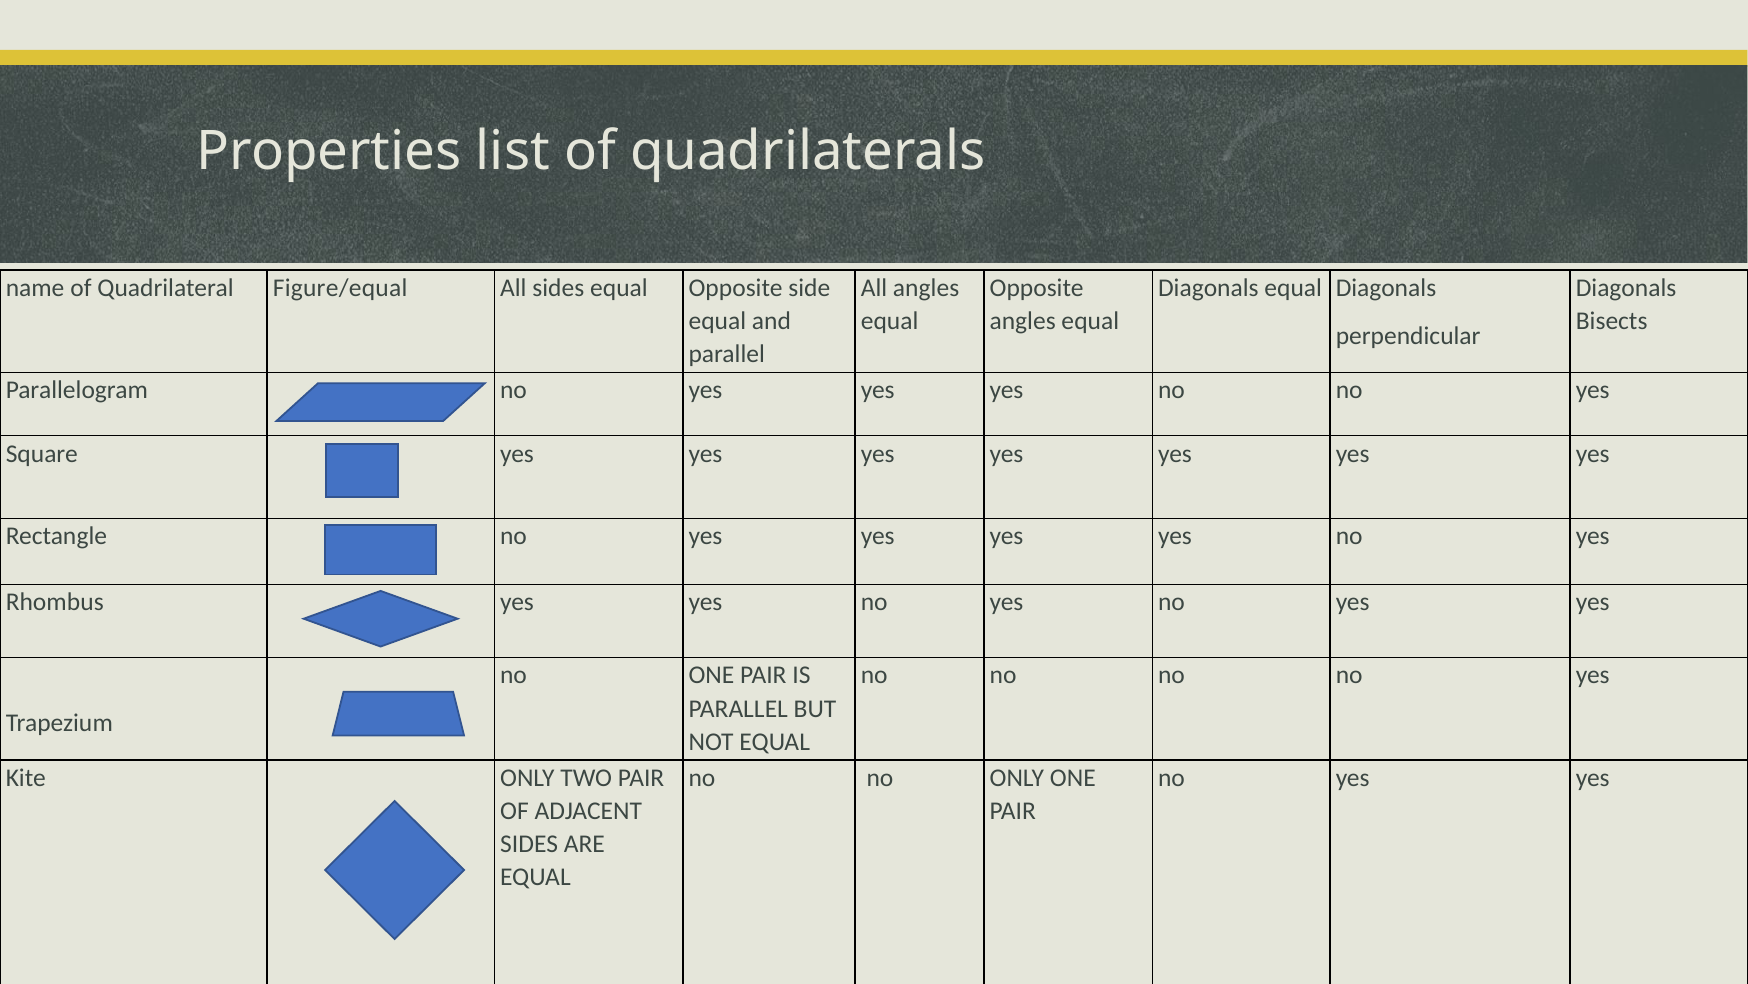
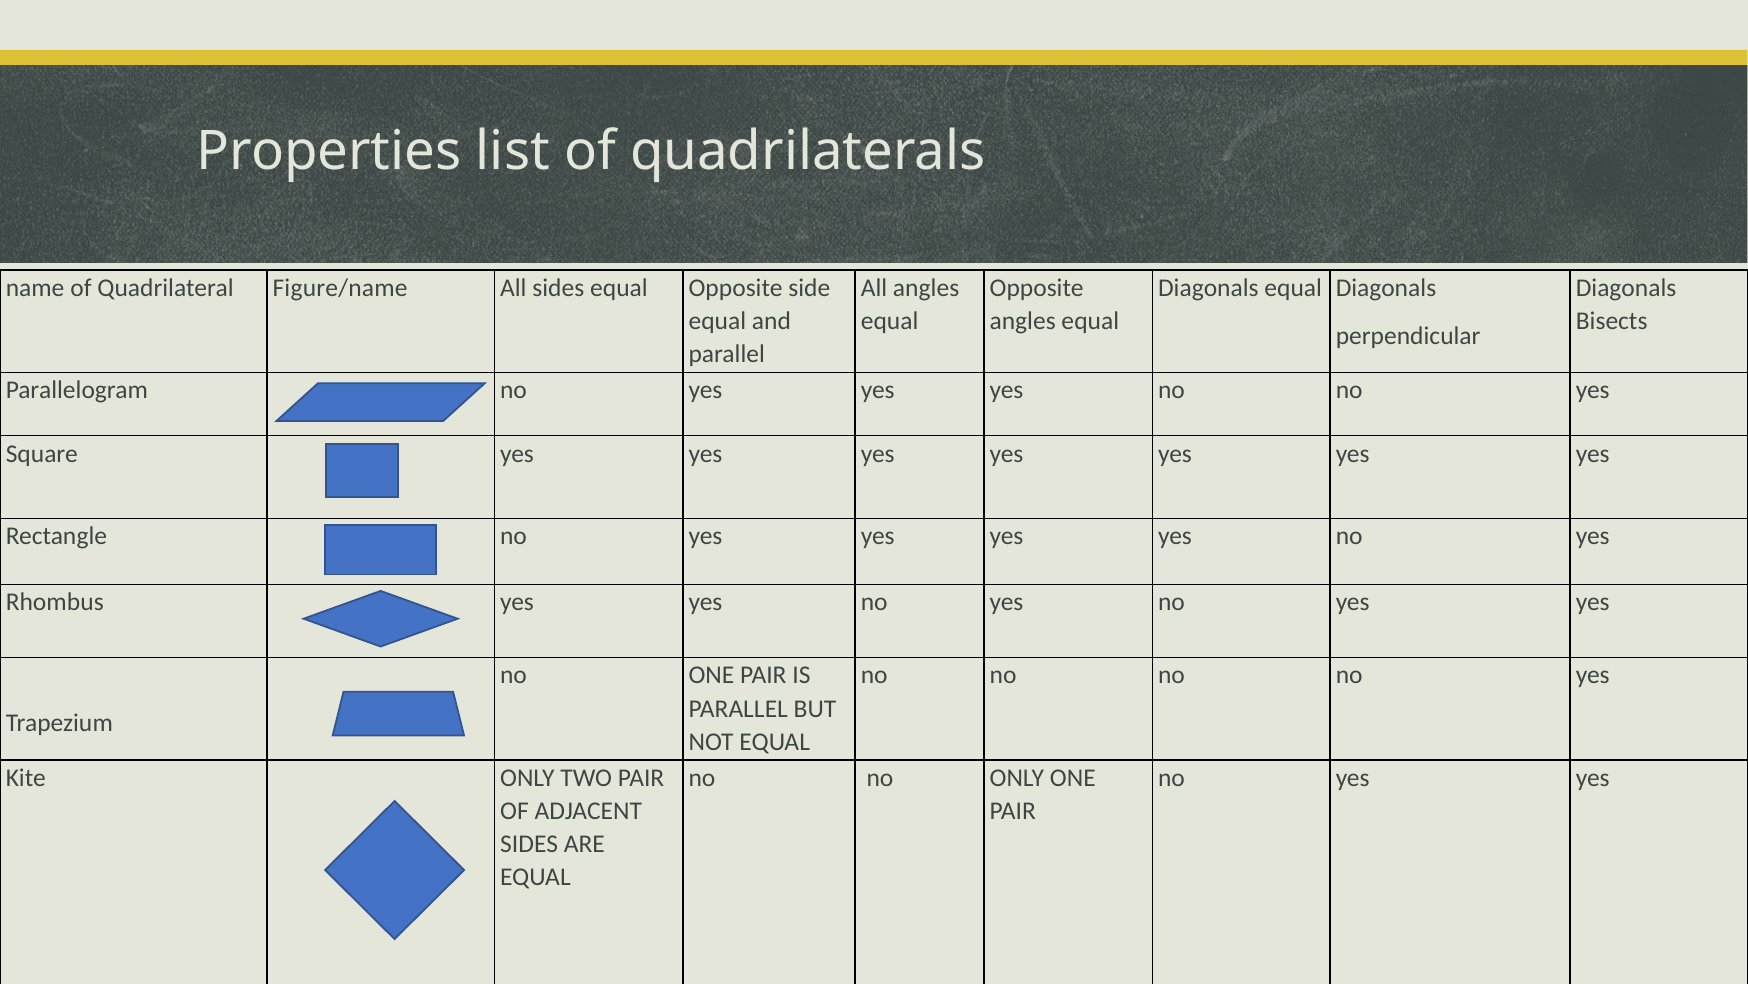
Figure/equal: Figure/equal -> Figure/name (340, 288)
